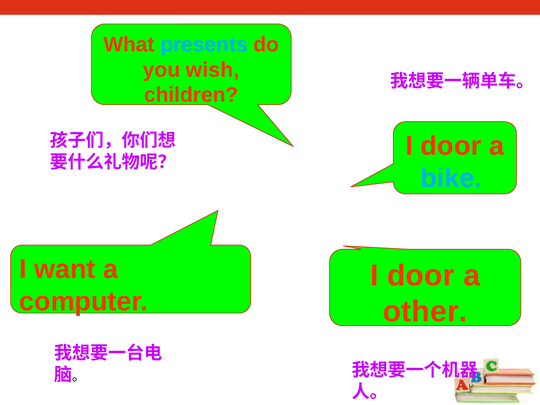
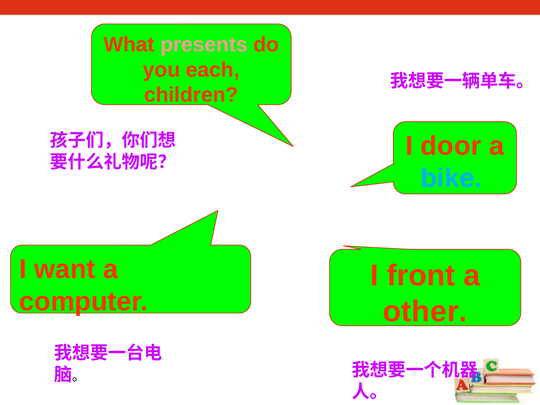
presents colour: light blue -> pink (204, 45)
wish: wish -> each (213, 70)
door: door -> front (421, 276)
